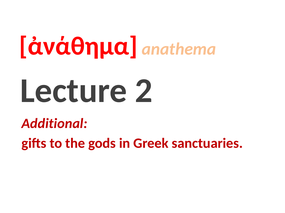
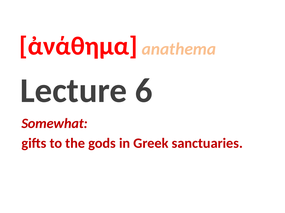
2: 2 -> 6 (144, 91)
Additional: Additional -> Somewhat (55, 124)
